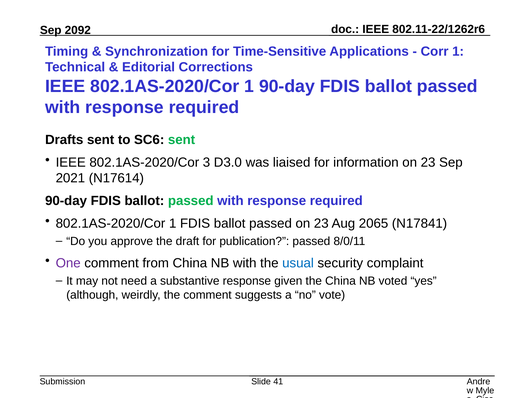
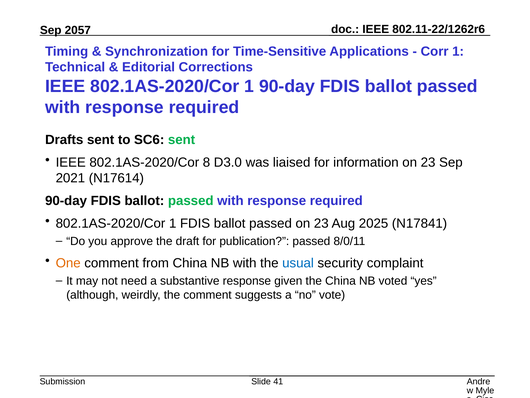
2092: 2092 -> 2057 (78, 30)
3: 3 -> 8 (206, 162)
2065: 2065 -> 2025 (374, 223)
One colour: purple -> orange (68, 263)
